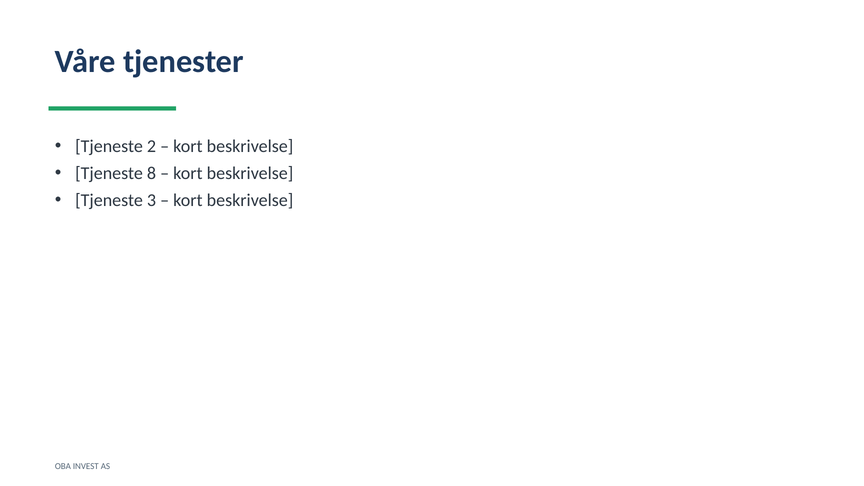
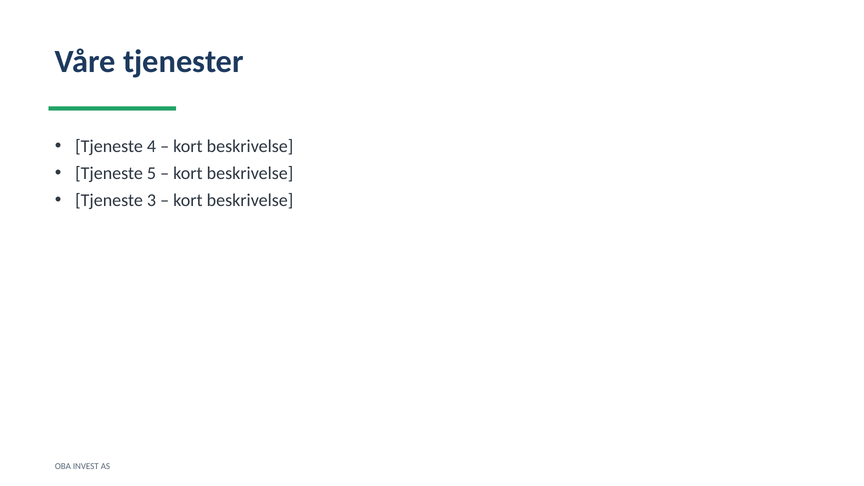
2: 2 -> 4 (151, 146)
8: 8 -> 5 (151, 173)
